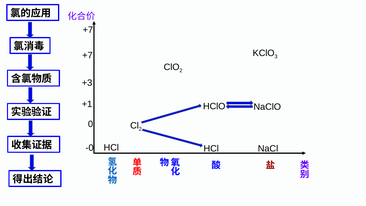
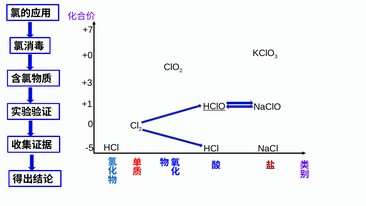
+7: +7 -> +0 (87, 55)
HClO underline: none -> present (214, 106)
-0: -0 -> -5 (90, 148)
